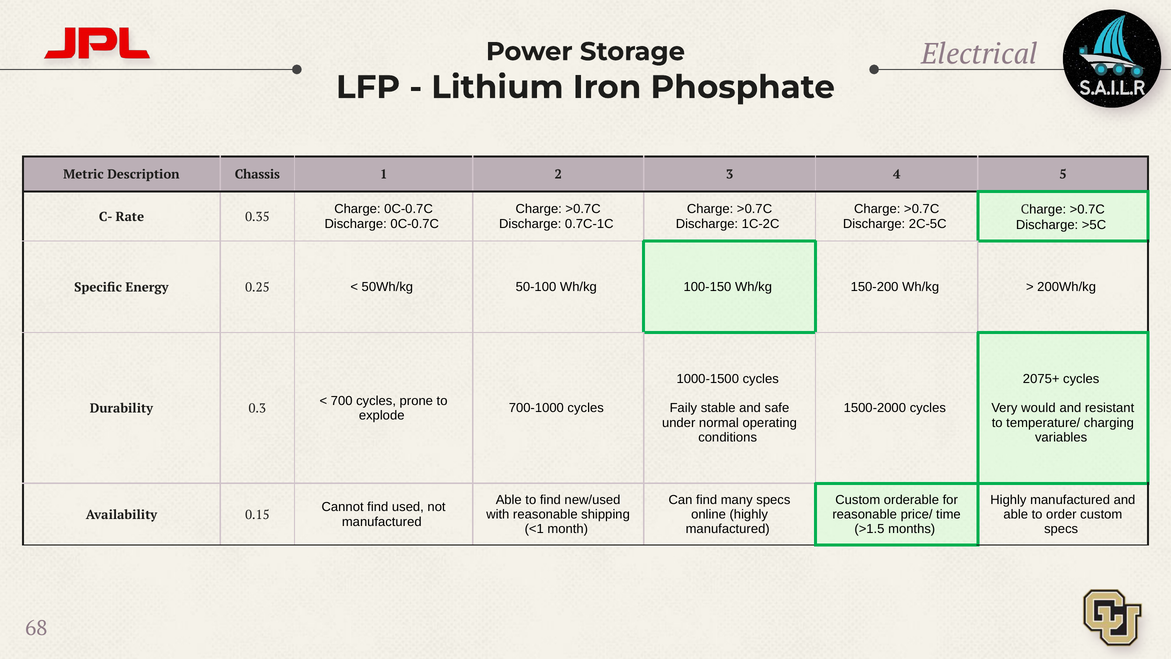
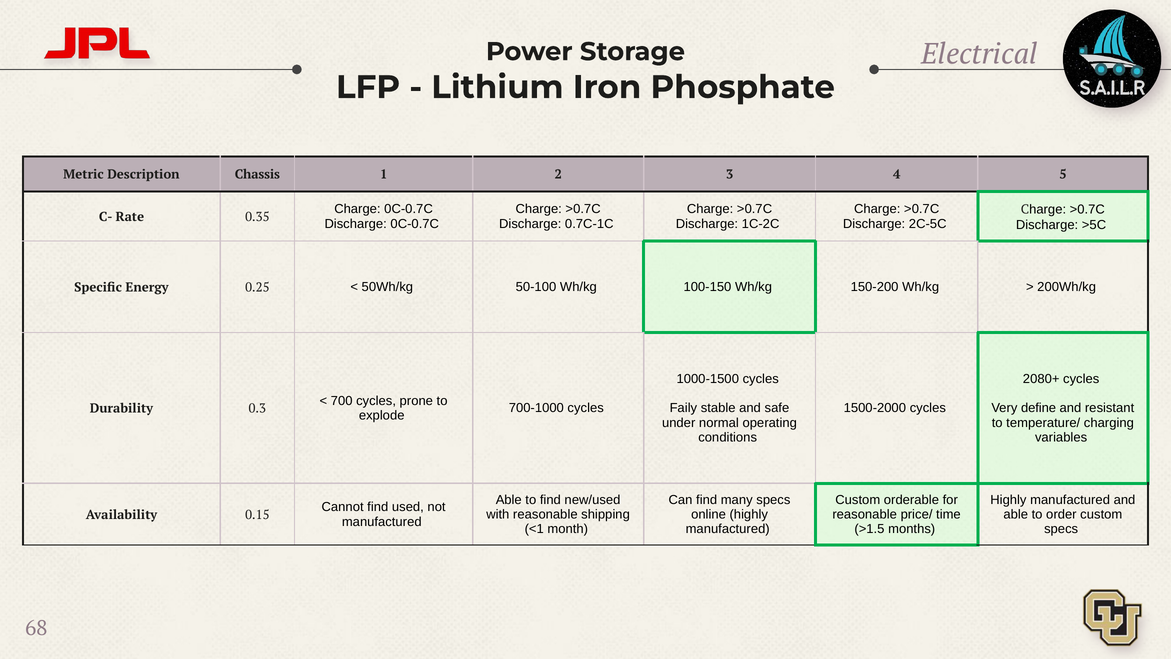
2075+: 2075+ -> 2080+ (1041, 379)
would: would -> define (1039, 408)
